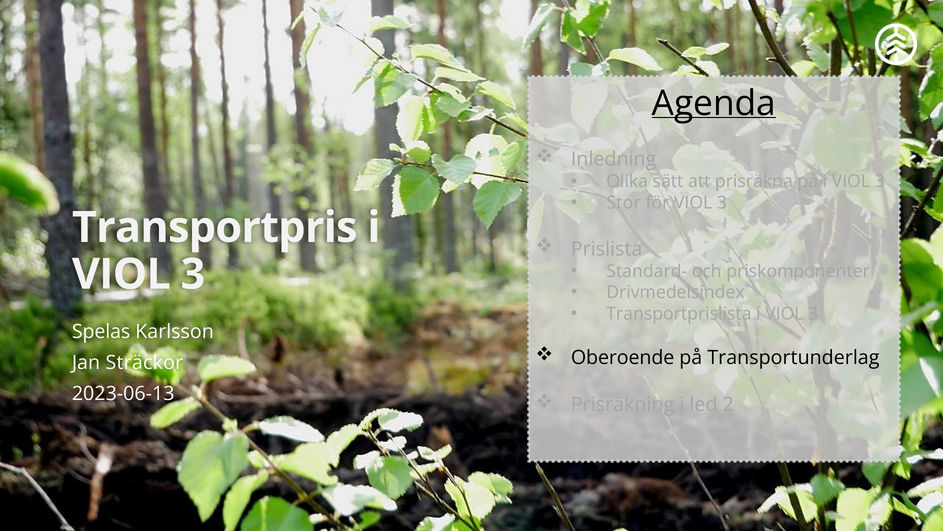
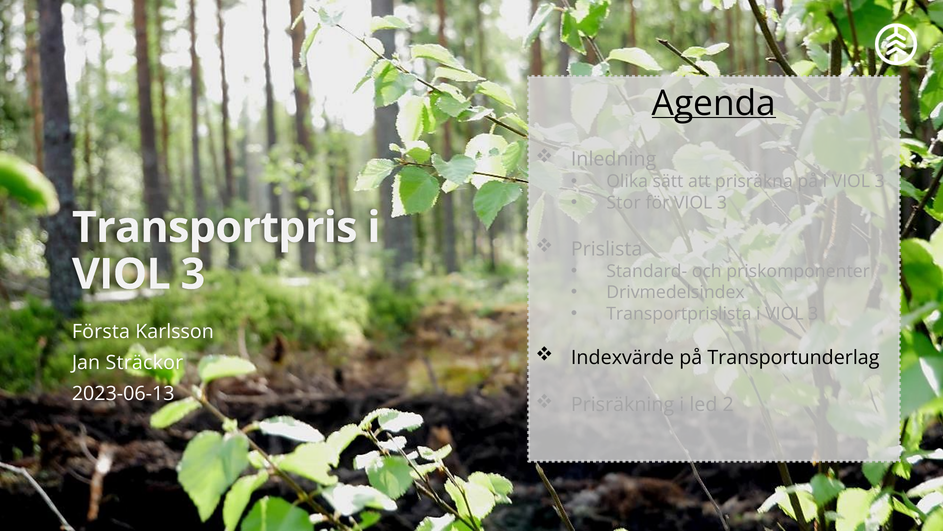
Spelas: Spelas -> Första (101, 331)
Oberoende: Oberoende -> Indexvärde (623, 357)
